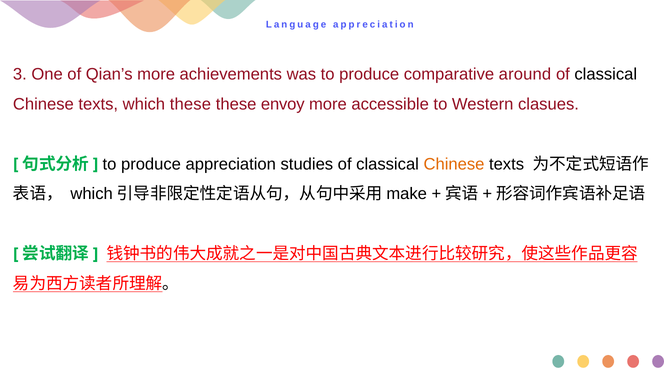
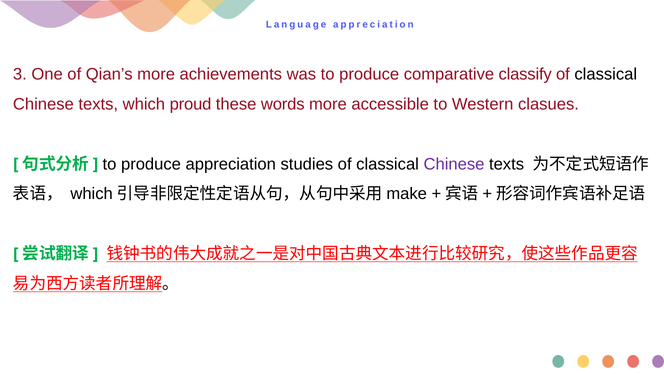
around: around -> classify (525, 74)
which these: these -> proud (191, 104)
envoy: envoy -> words (283, 104)
Chinese colour: orange -> purple (454, 164)
